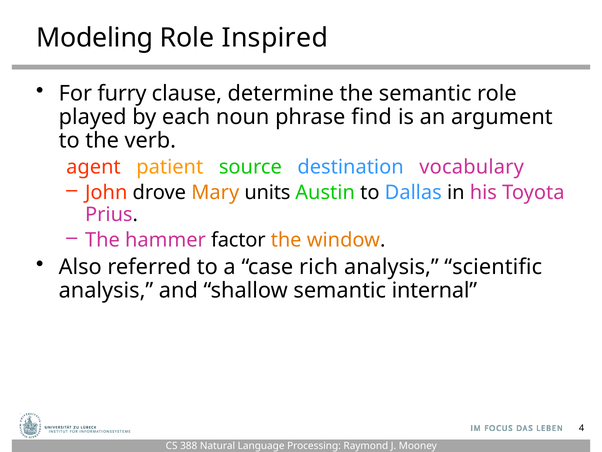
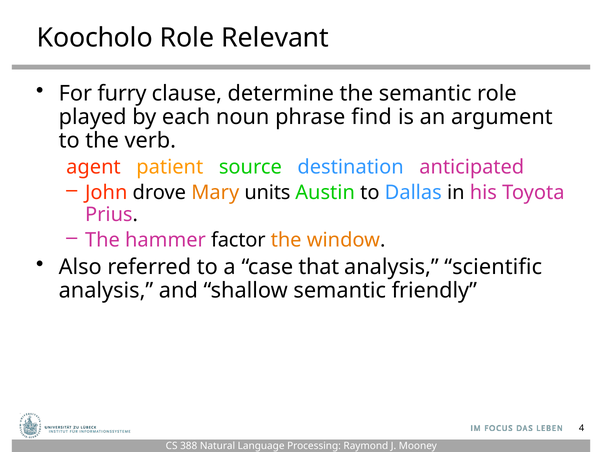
Modeling: Modeling -> Koocholo (95, 38)
Inspired: Inspired -> Relevant (275, 38)
vocabulary: vocabulary -> anticipated (472, 167)
rich: rich -> that (319, 267)
internal: internal -> friendly (434, 290)
